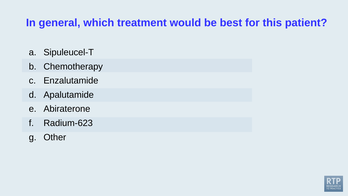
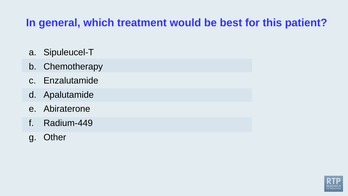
Radium-623: Radium-623 -> Radium-449 (68, 123)
